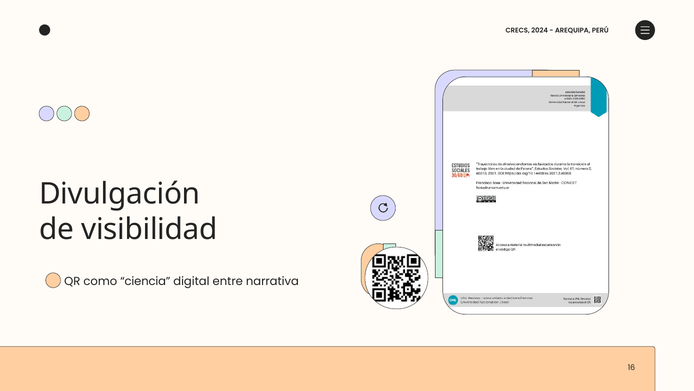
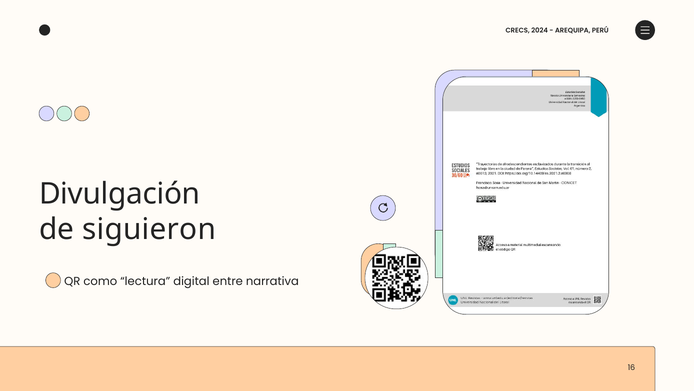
visibilidad: visibilidad -> siguieron (149, 229)
ciencia: ciencia -> lectura (145, 281)
